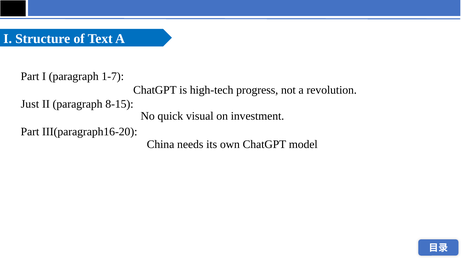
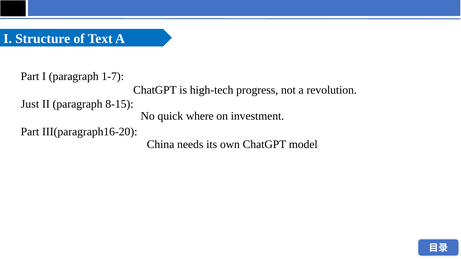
visual: visual -> where (200, 116)
